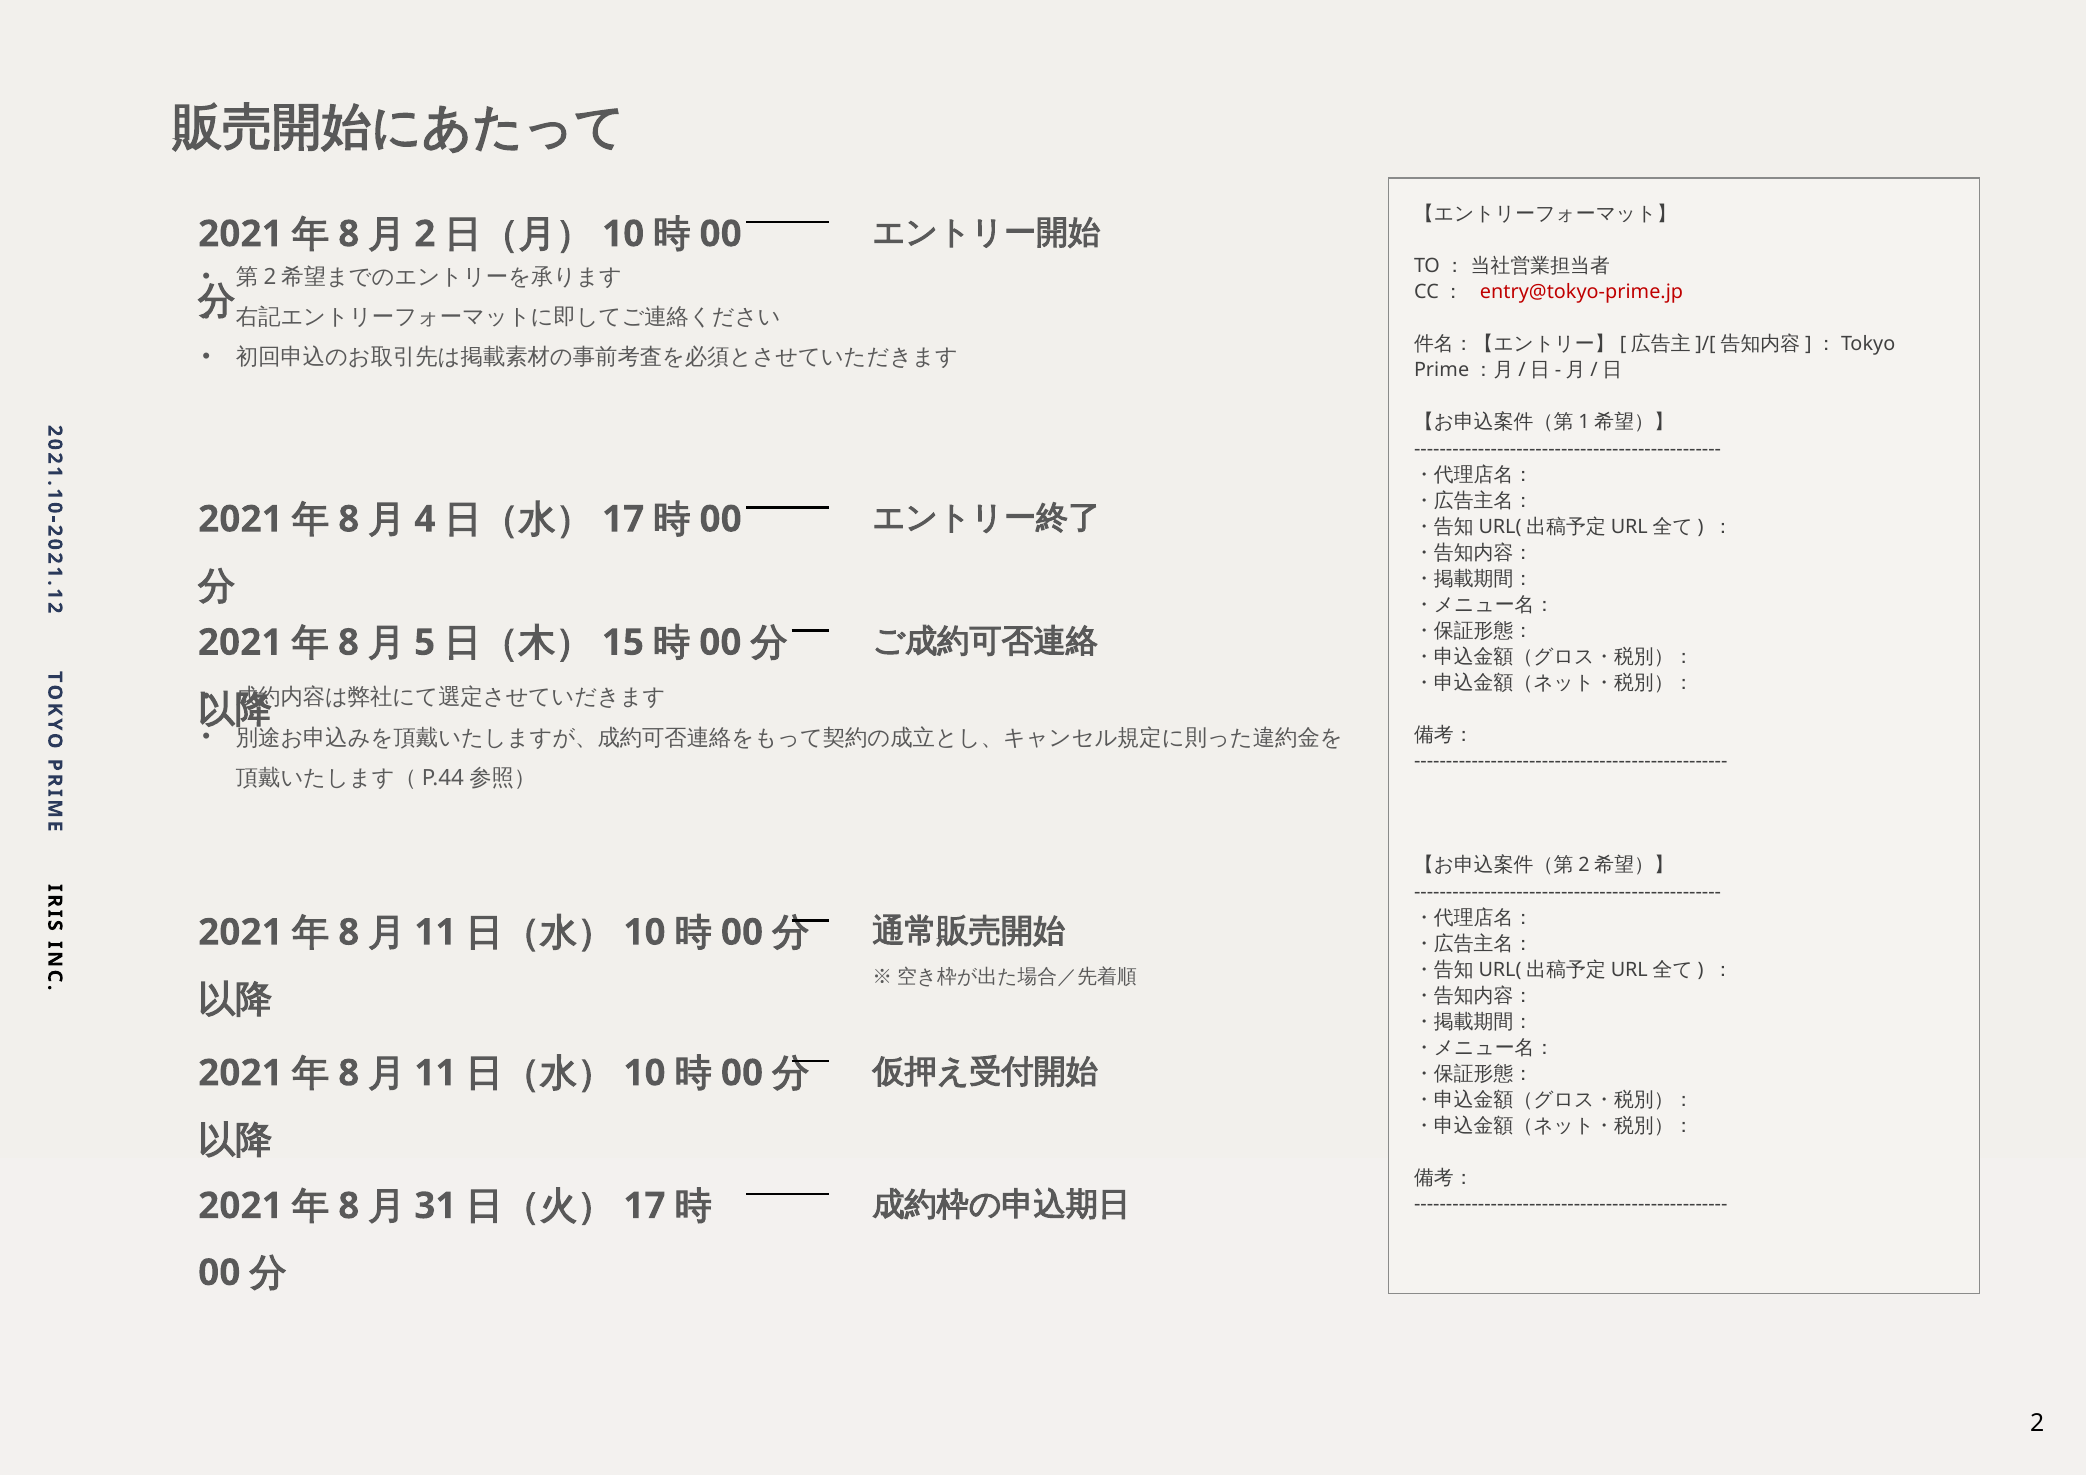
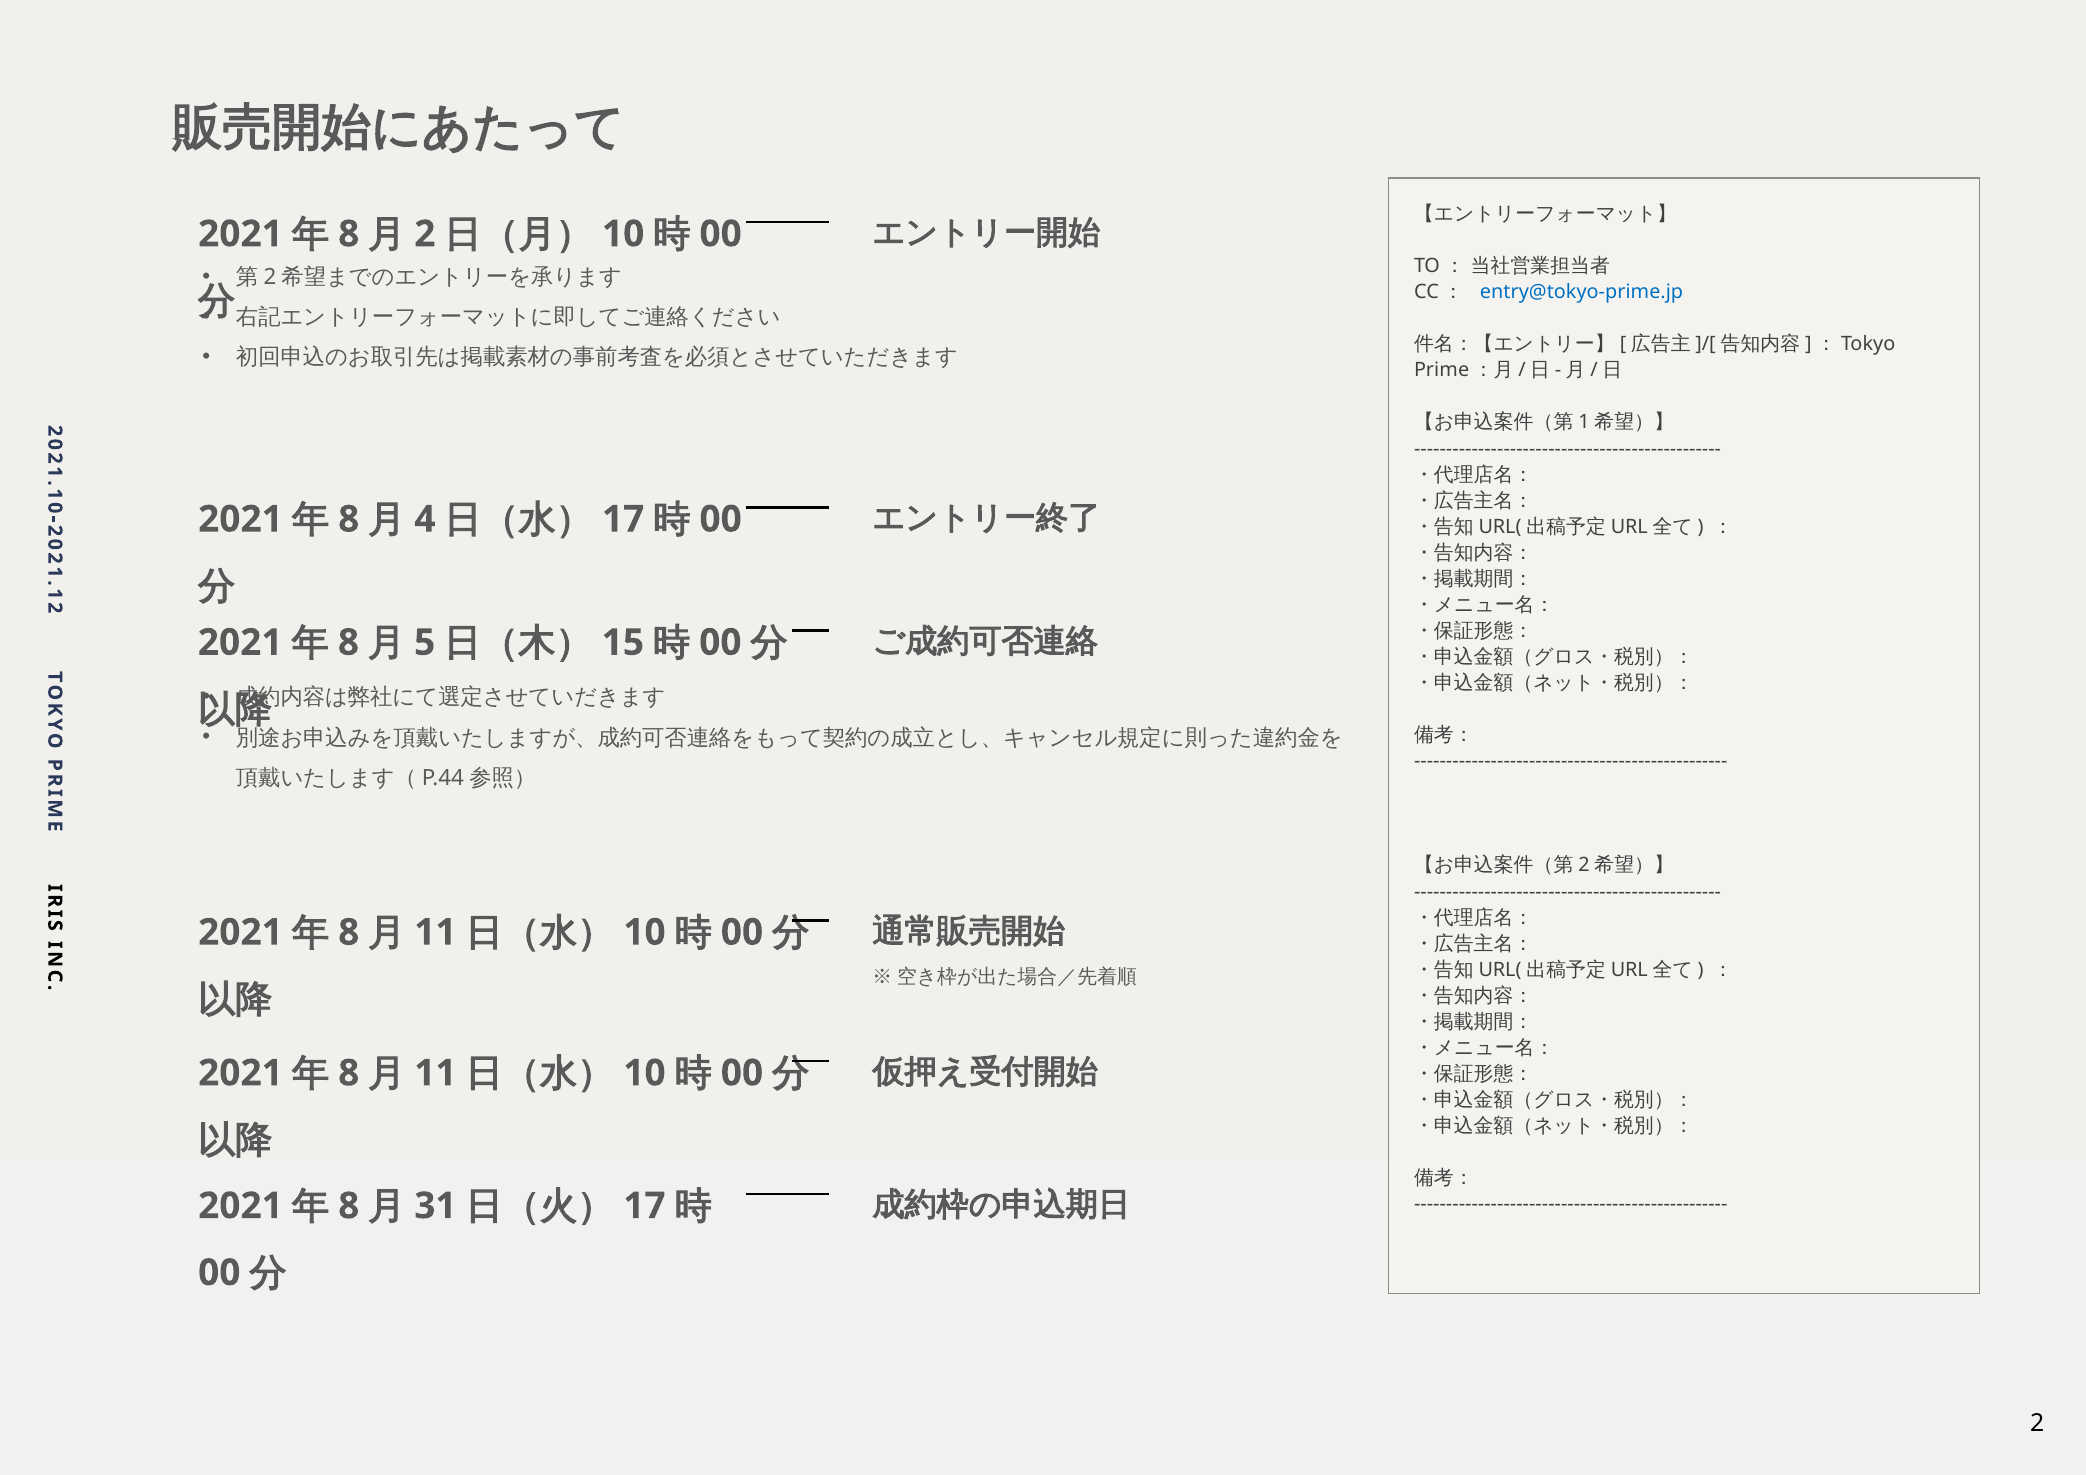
entry@tokyo-prime.jp colour: red -> blue (1582, 292)
